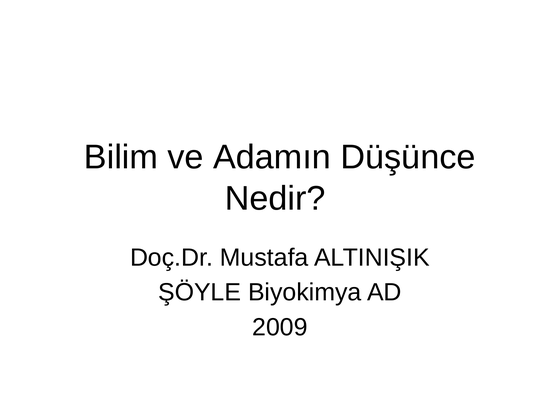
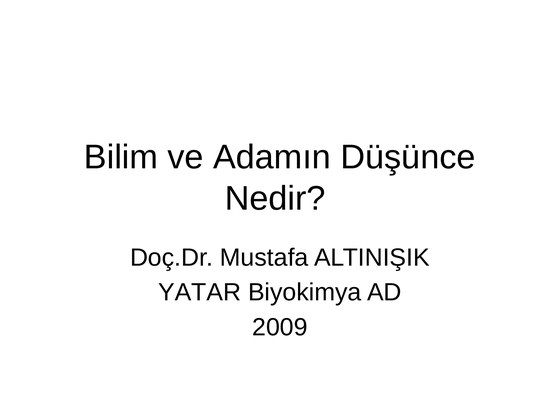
ŞÖYLE: ŞÖYLE -> YATAR (200, 292)
